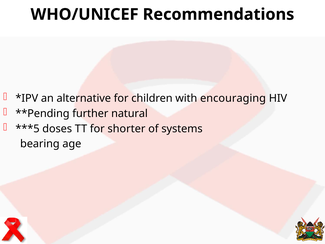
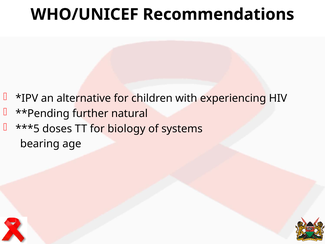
encouraging: encouraging -> experiencing (233, 98)
shorter: shorter -> biology (126, 129)
